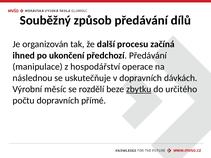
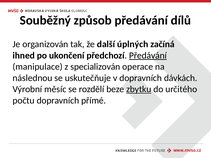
procesu: procesu -> úplných (133, 44)
Předávání underline: none -> present (148, 56)
hospodářství: hospodářství -> specializován (95, 67)
